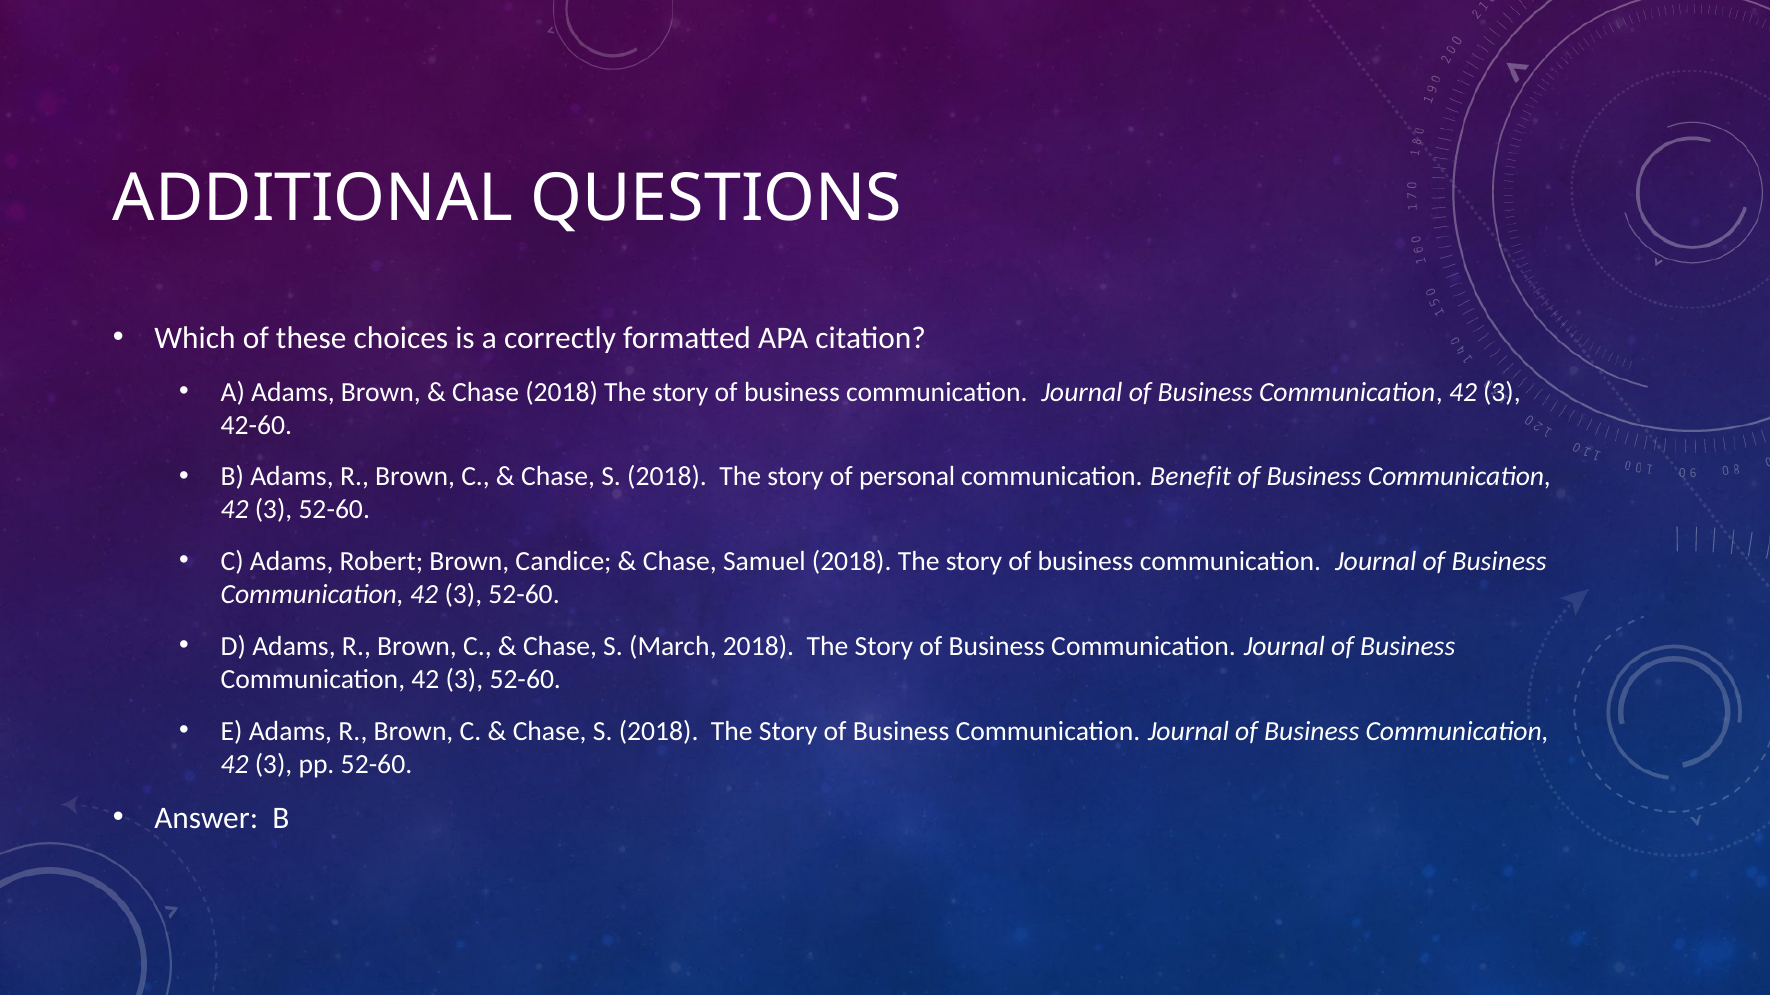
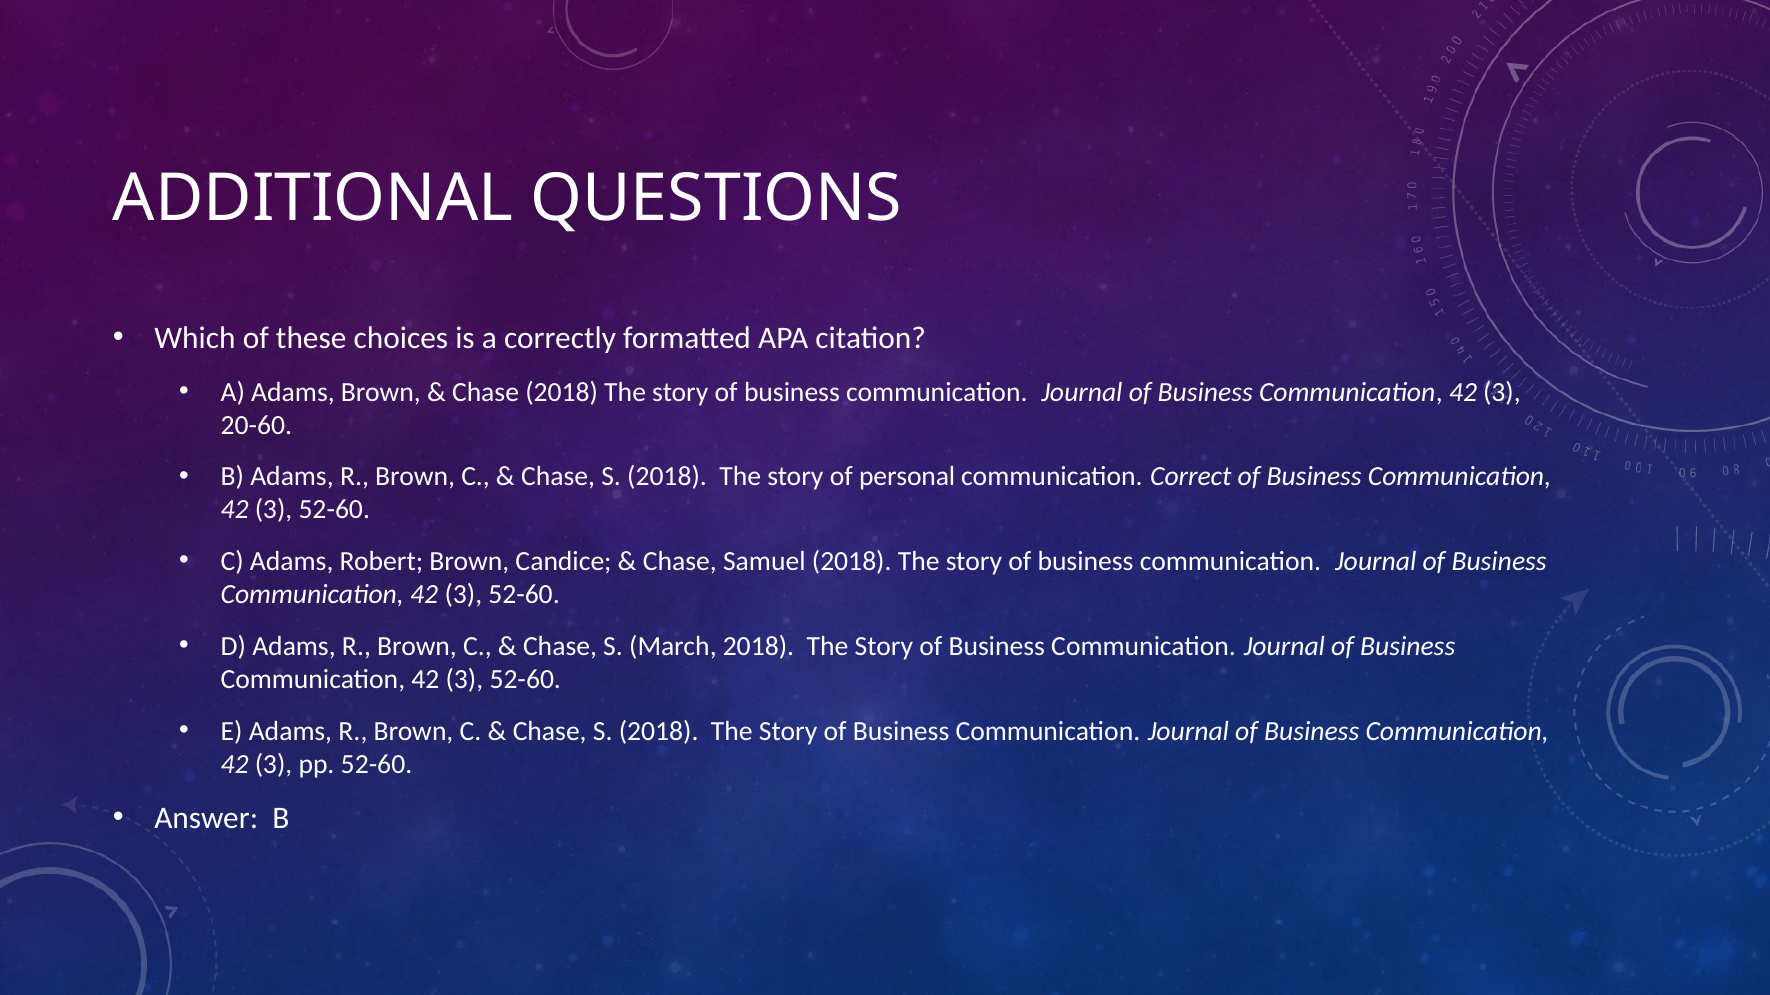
42-60: 42-60 -> 20-60 (256, 425)
Benefit: Benefit -> Correct (1191, 477)
